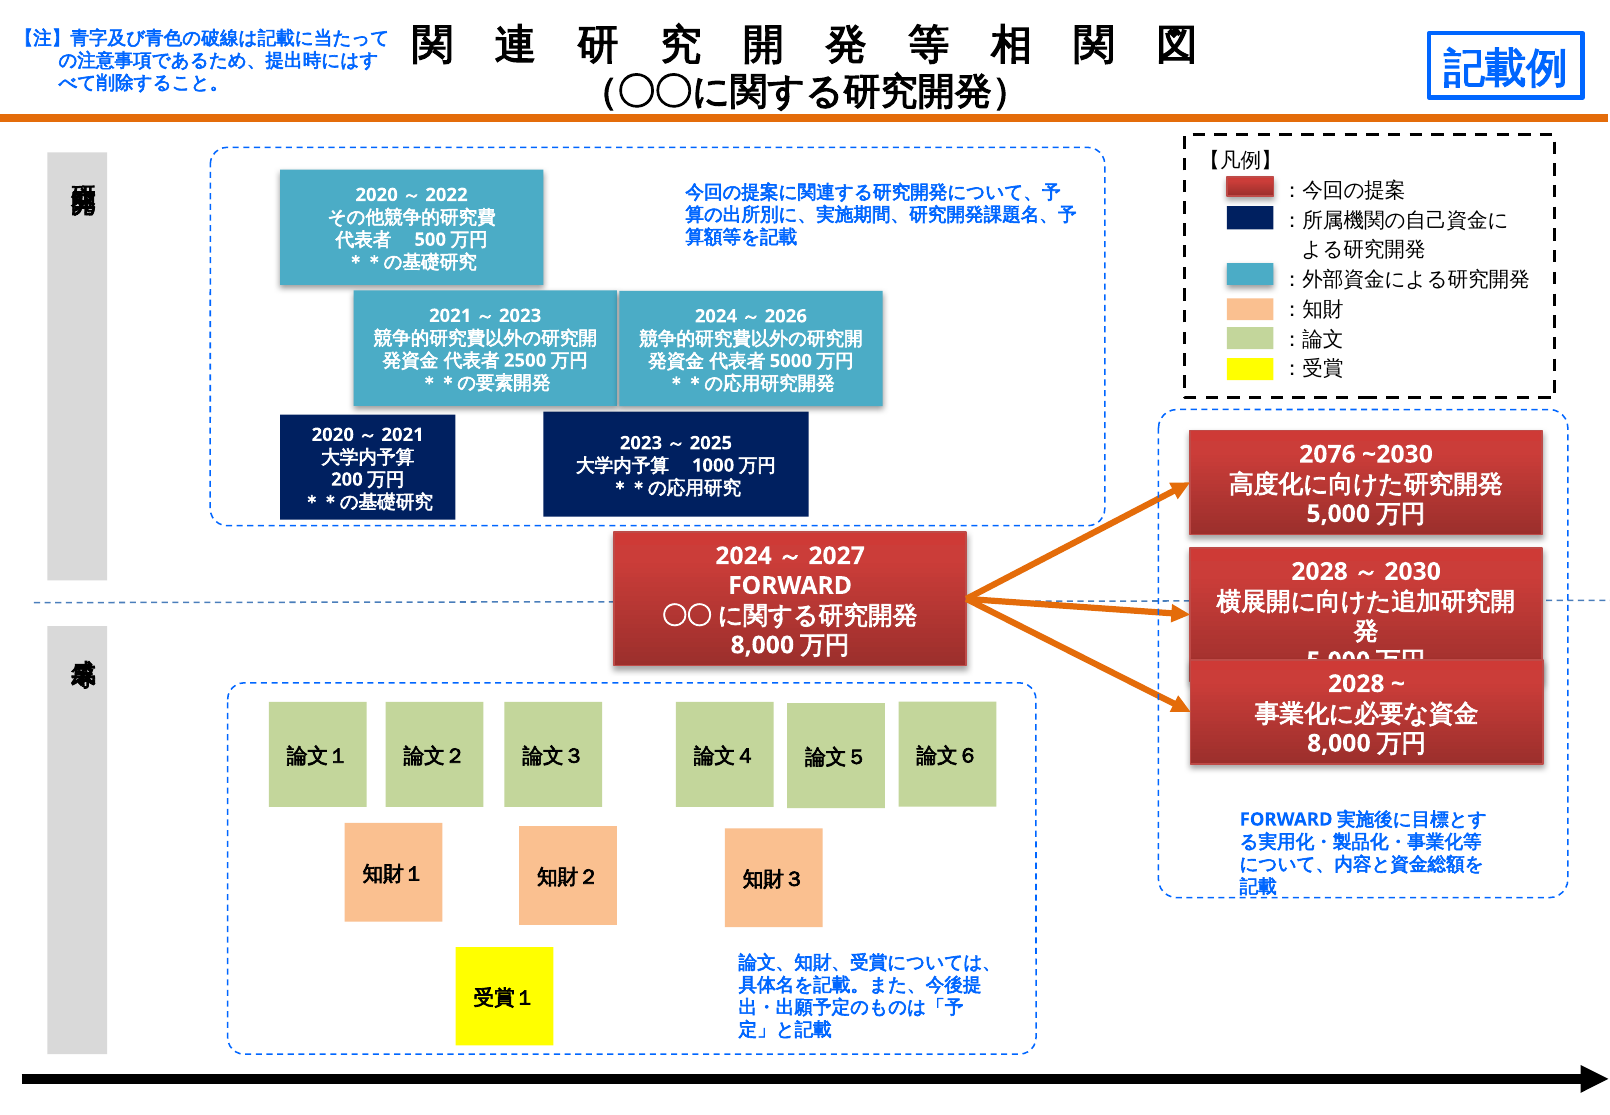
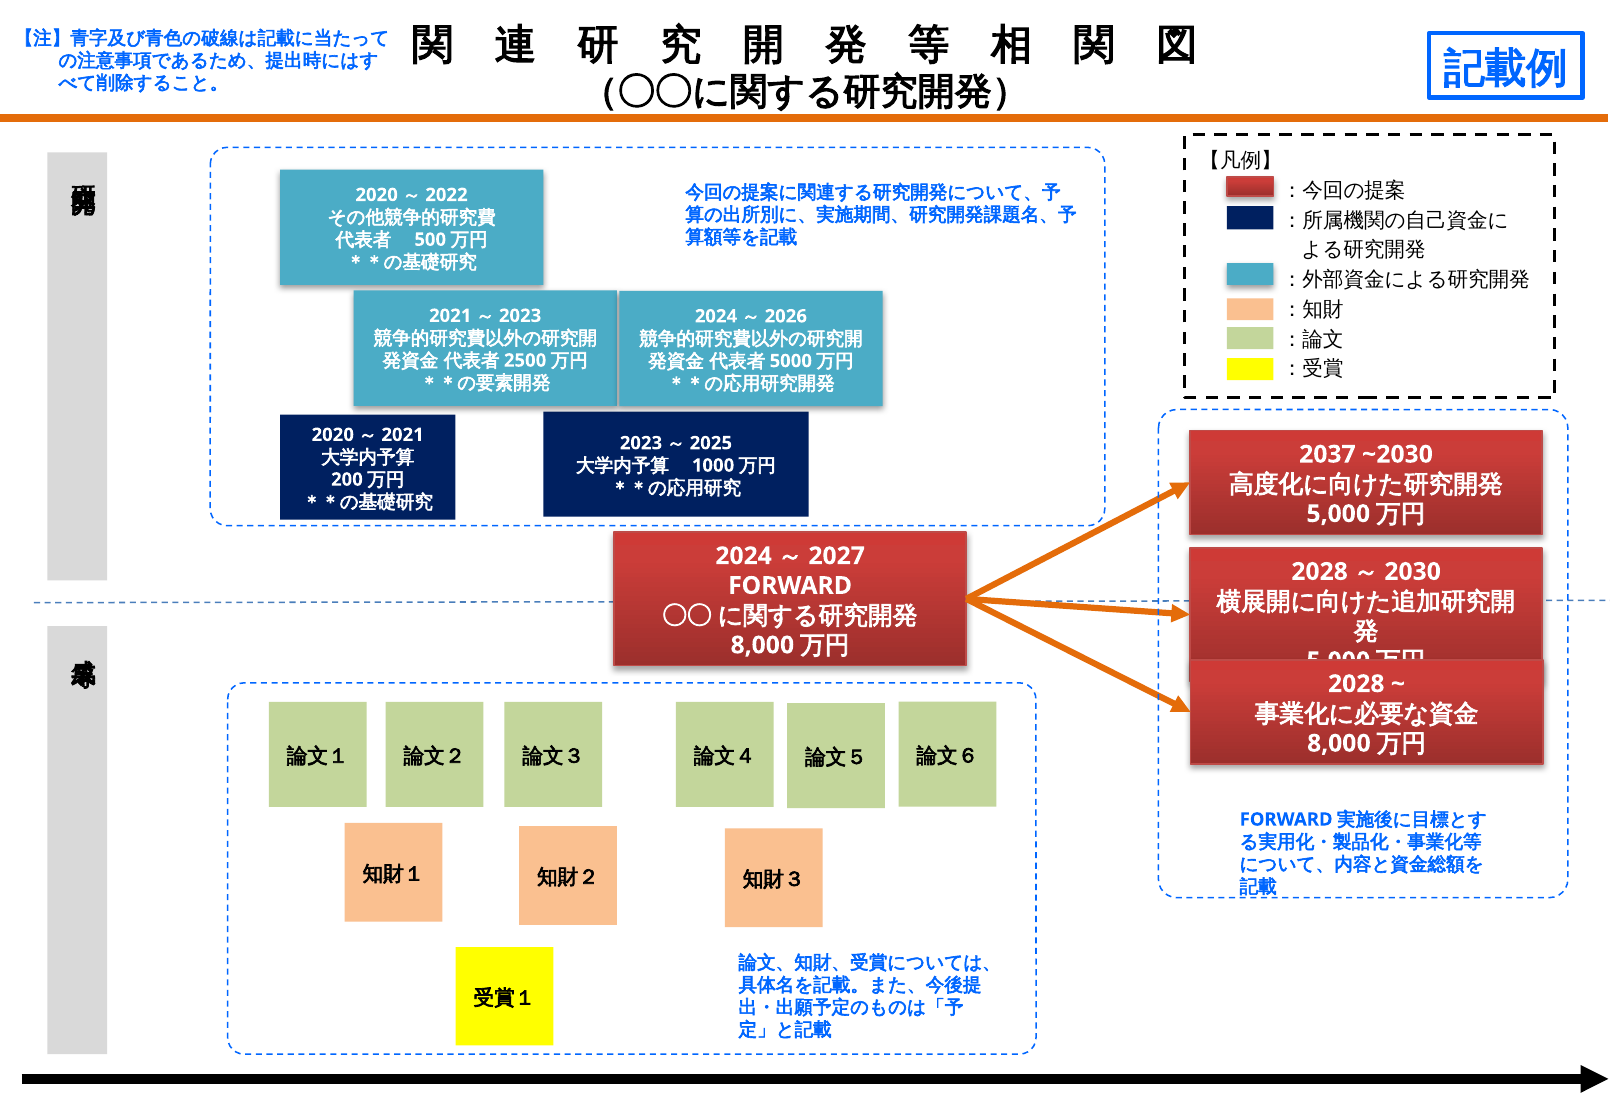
2076: 2076 -> 2037 (1327, 454)
